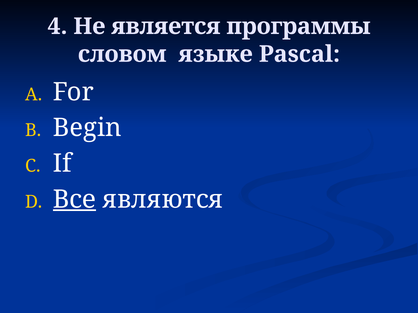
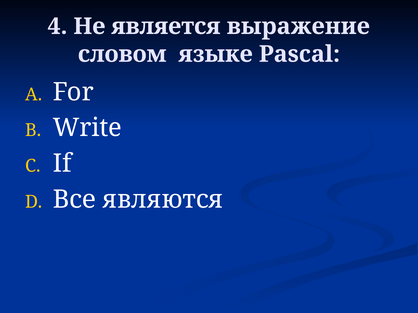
программы: программы -> выражение (298, 26)
Begin: Begin -> Write (87, 128)
Все underline: present -> none (74, 200)
